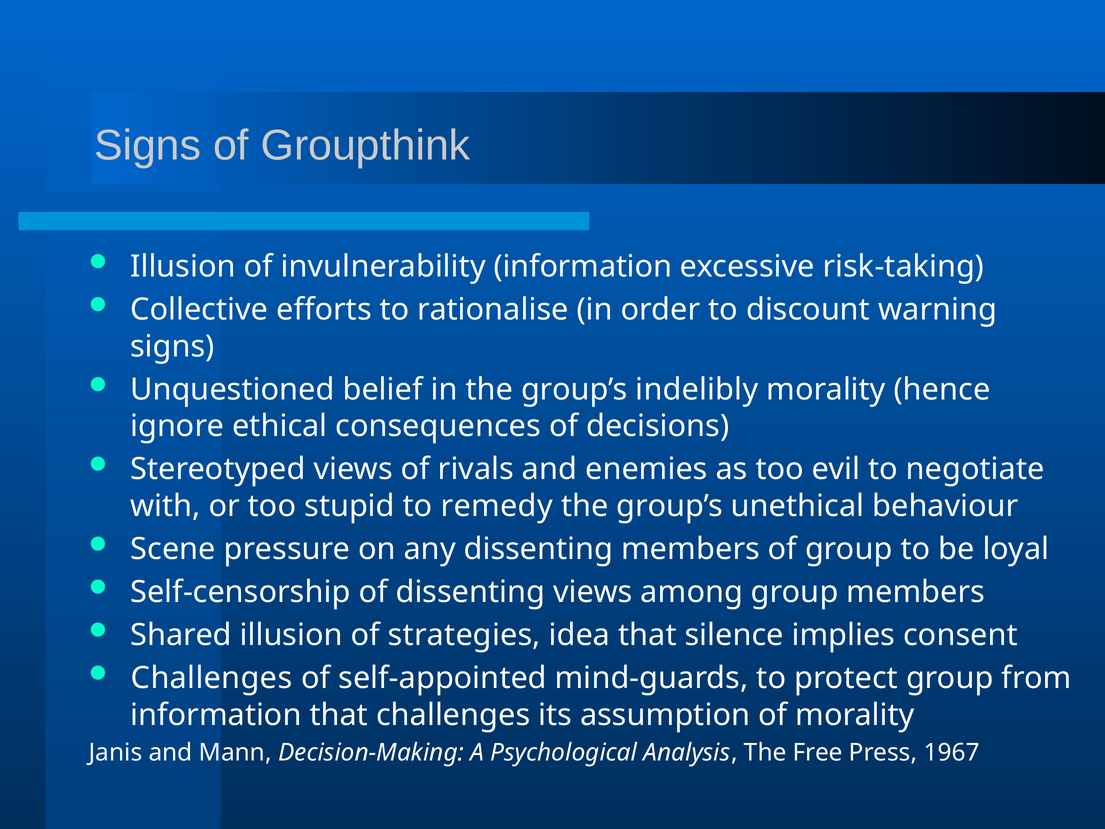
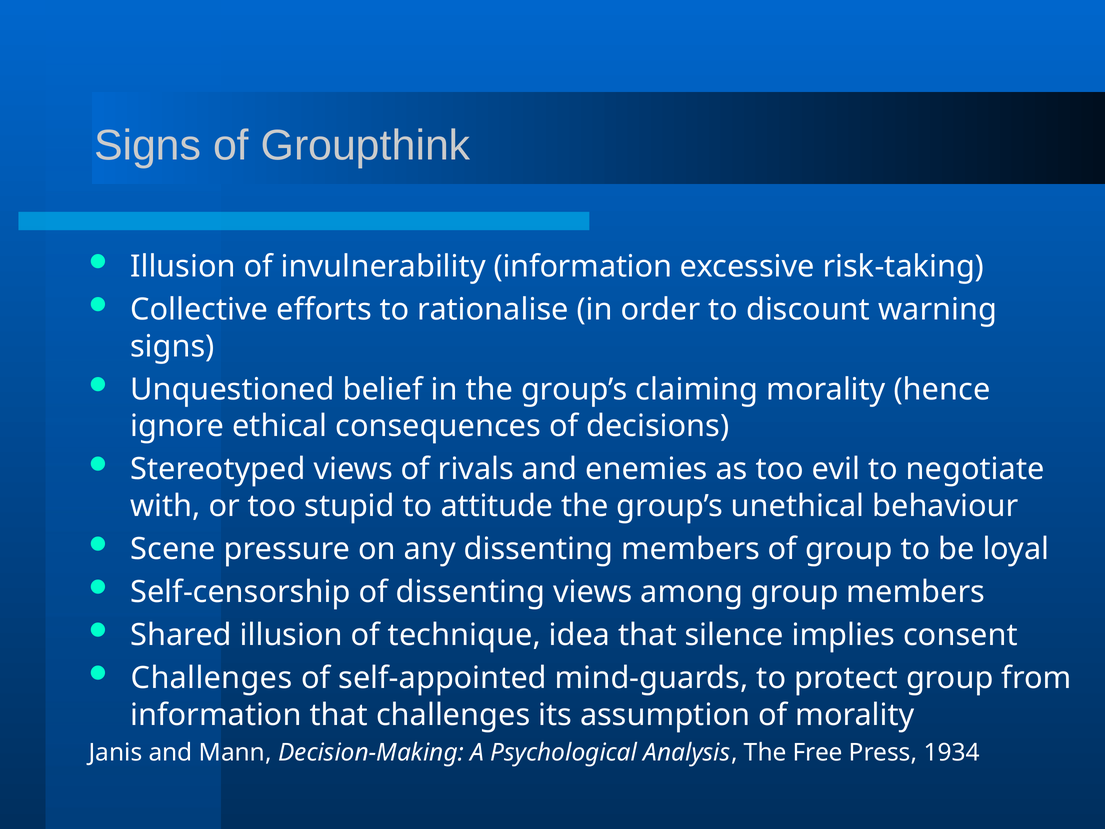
indelibly: indelibly -> claiming (697, 389)
remedy: remedy -> attitude (497, 506)
strategies: strategies -> technique (464, 635)
1967: 1967 -> 1934 (952, 752)
